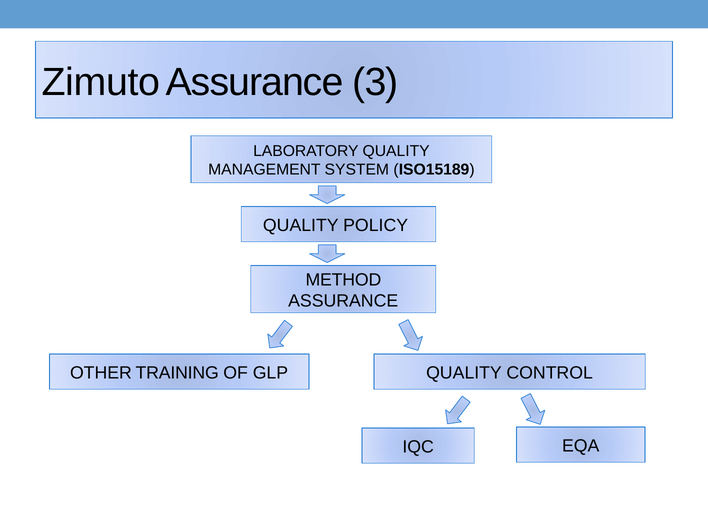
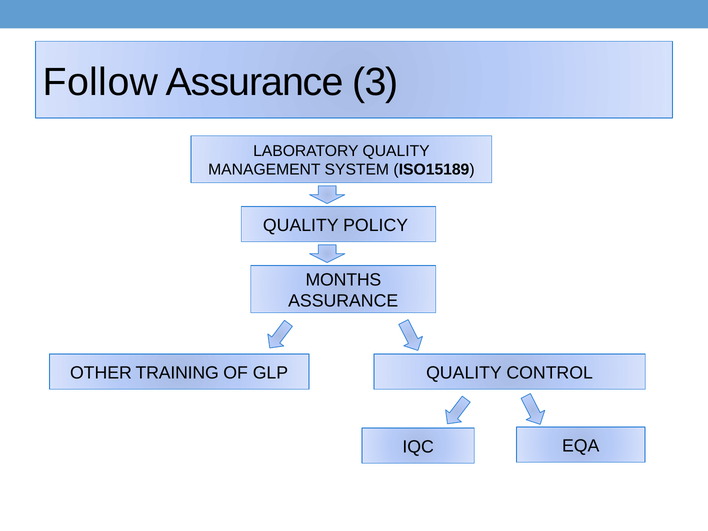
Zimuto: Zimuto -> Follow (100, 82)
METHOD: METHOD -> MONTHS (343, 280)
